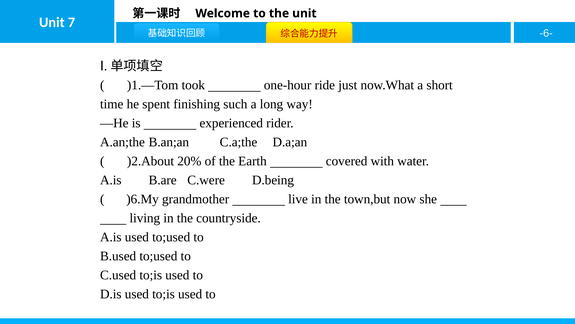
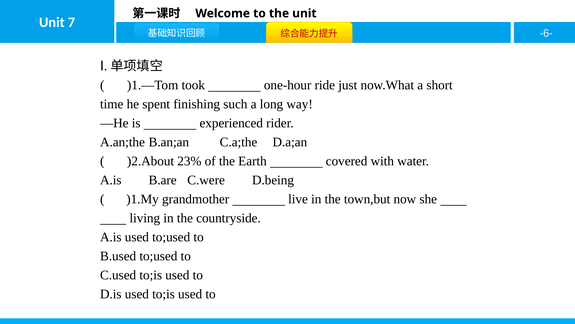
20%: 20% -> 23% (189, 161)
)6.My: )6.My -> )1.My (143, 199)
